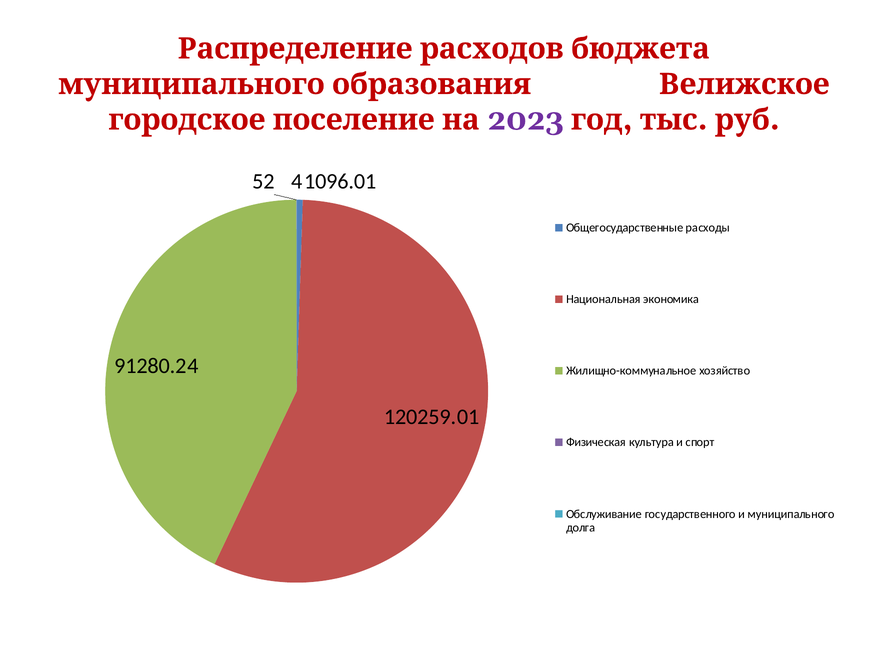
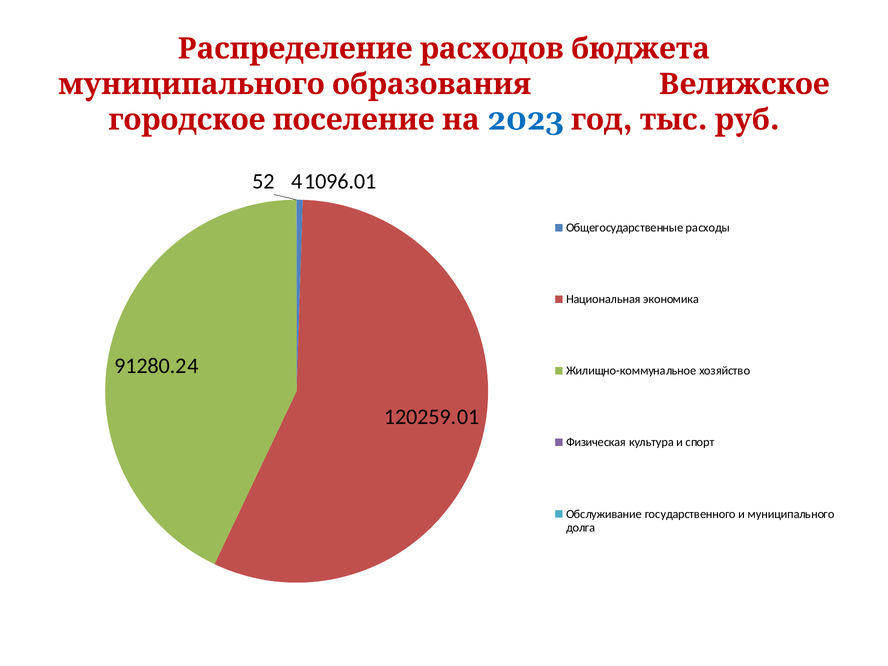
2023 colour: purple -> blue (526, 120)
